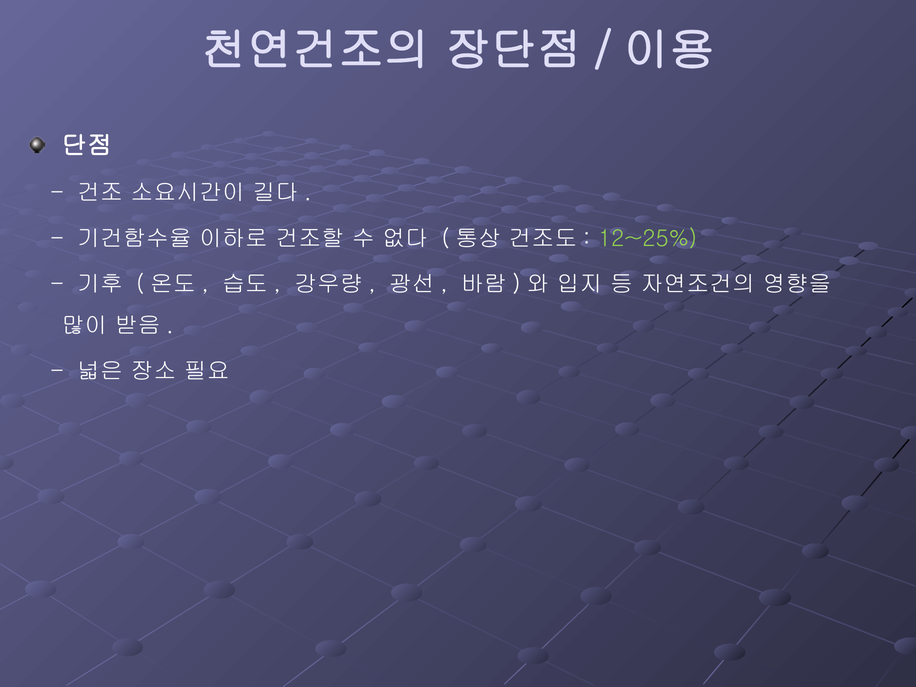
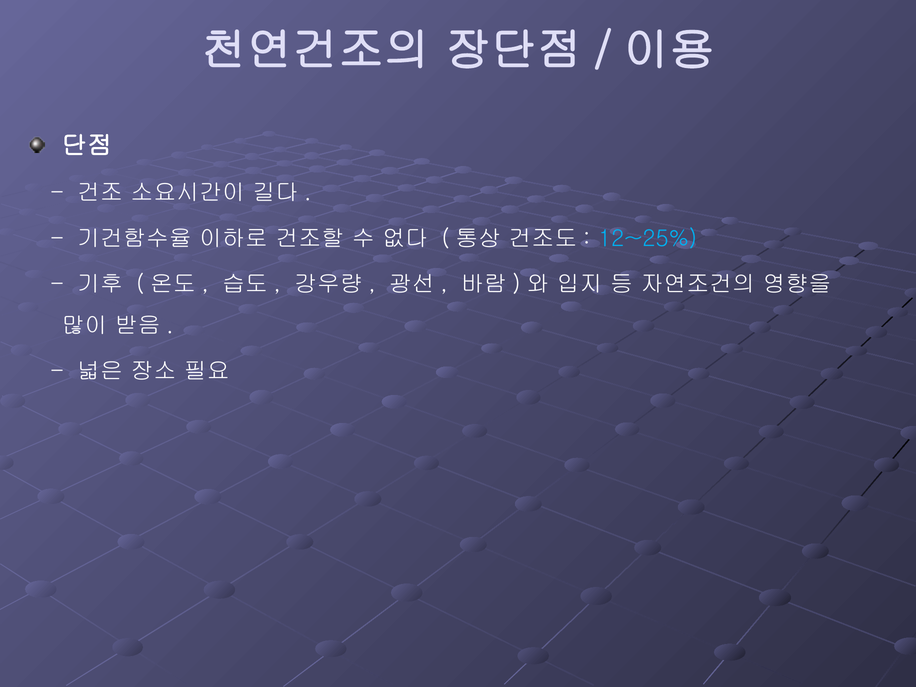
12~25% colour: light green -> light blue (648, 238)
